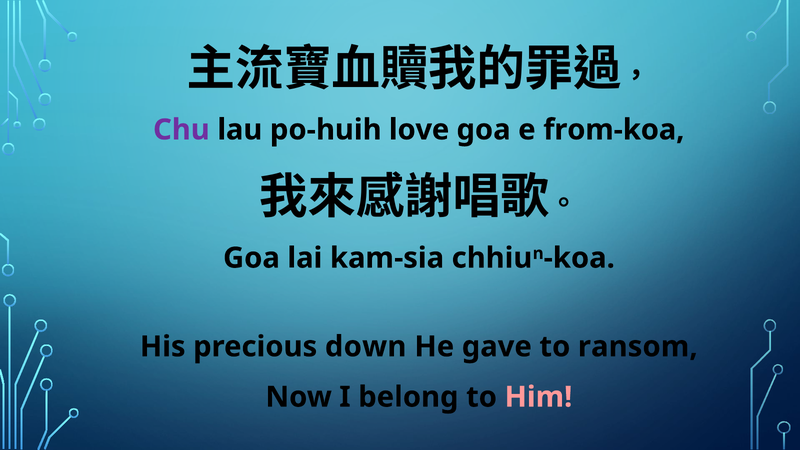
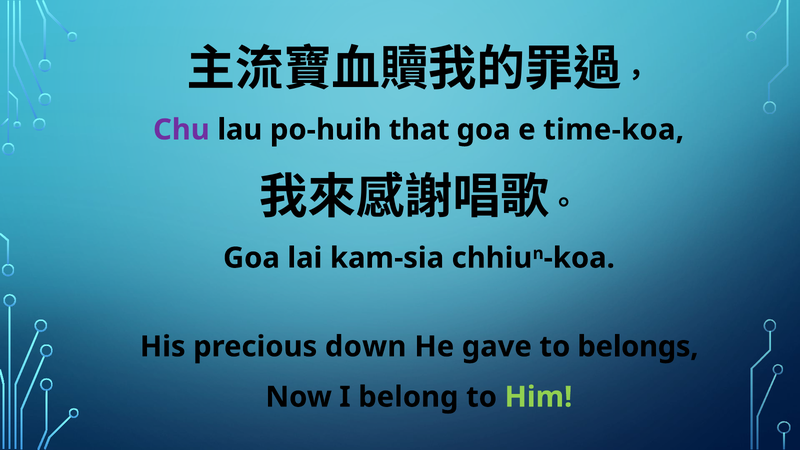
love: love -> that (419, 130)
from-koa: from-koa -> time-koa (614, 130)
ransom: ransom -> belongs (638, 347)
Him colour: pink -> light green (538, 397)
